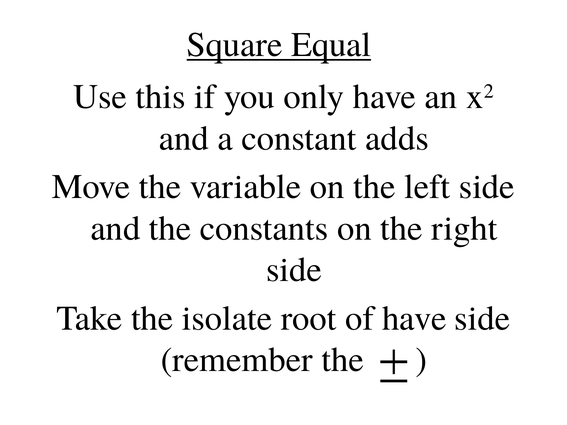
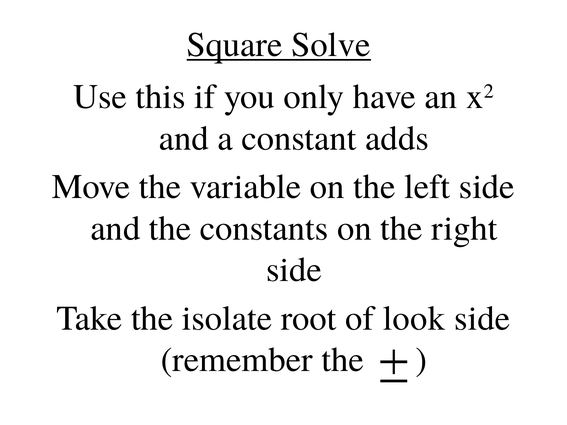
Equal: Equal -> Solve (331, 45)
of have: have -> look (414, 318)
